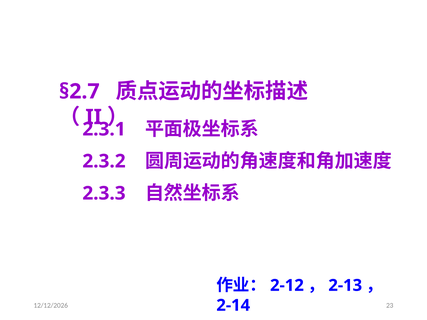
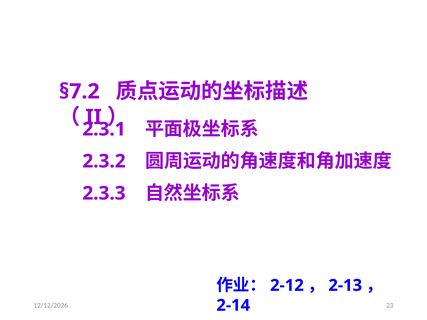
§2.7: §2.7 -> §7.2 (79, 92)
